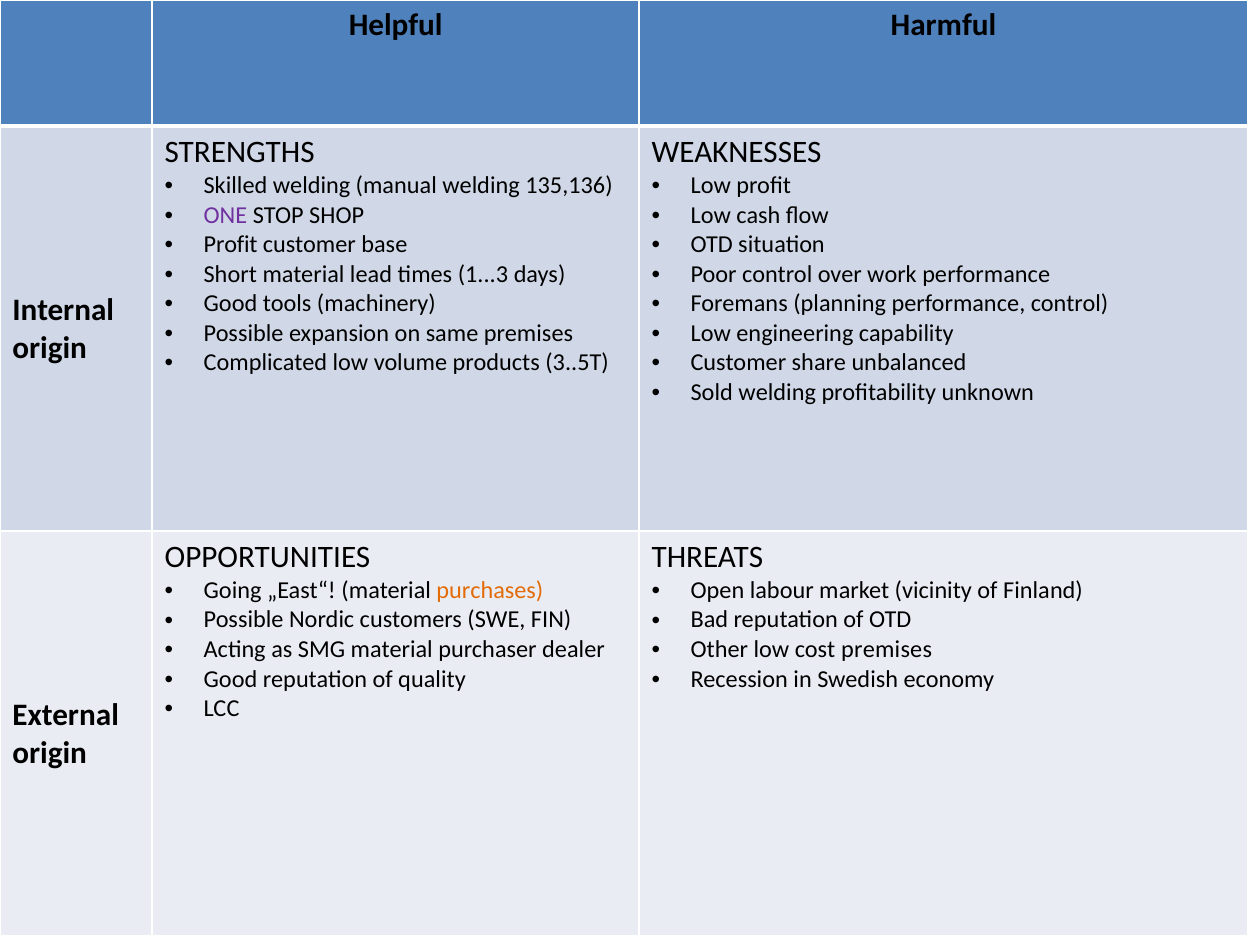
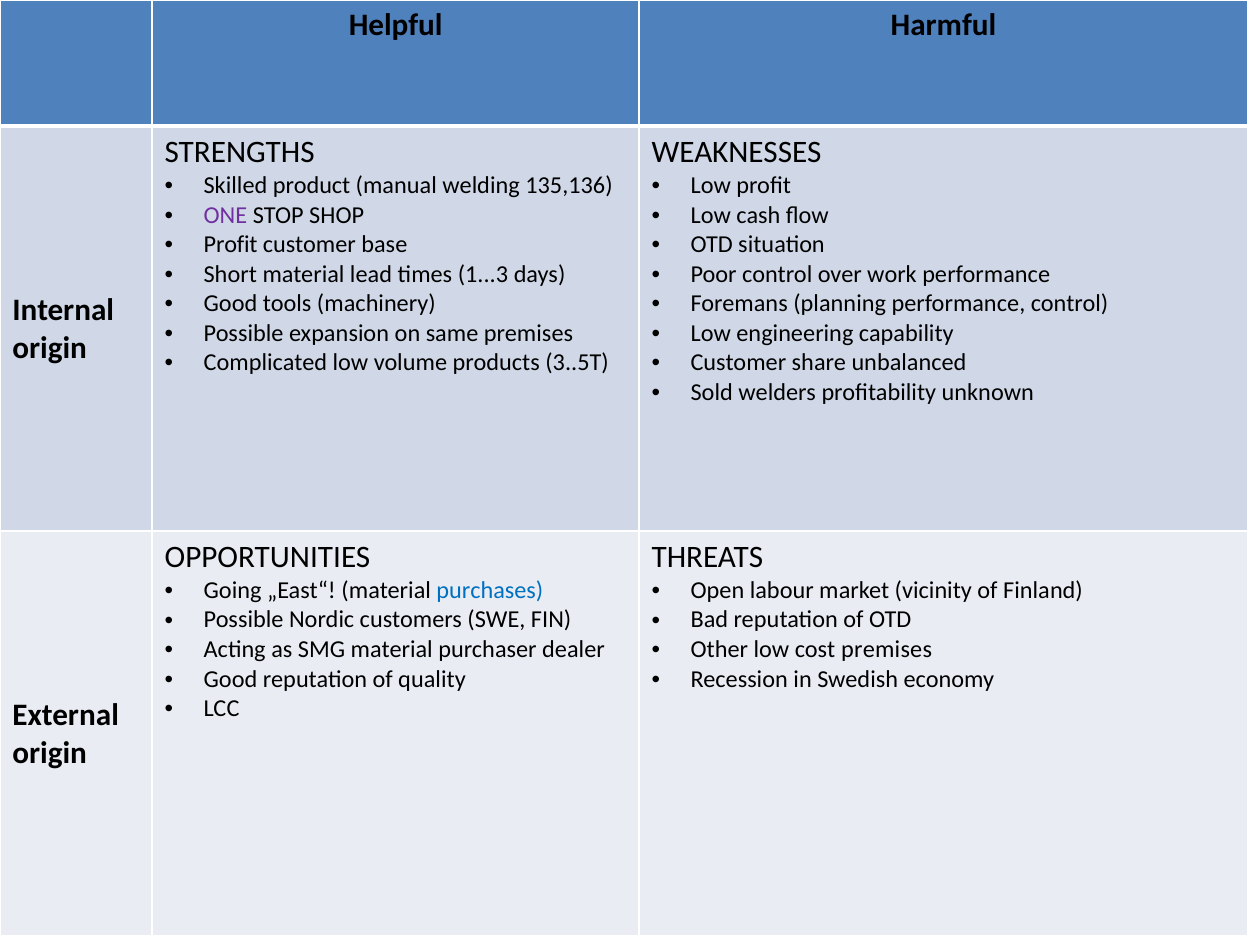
Skilled welding: welding -> product (312, 186)
Sold welding: welding -> welders (777, 392)
purchases colour: orange -> blue (490, 590)
